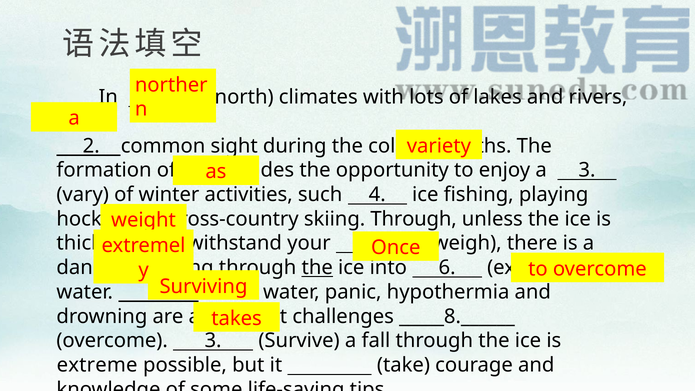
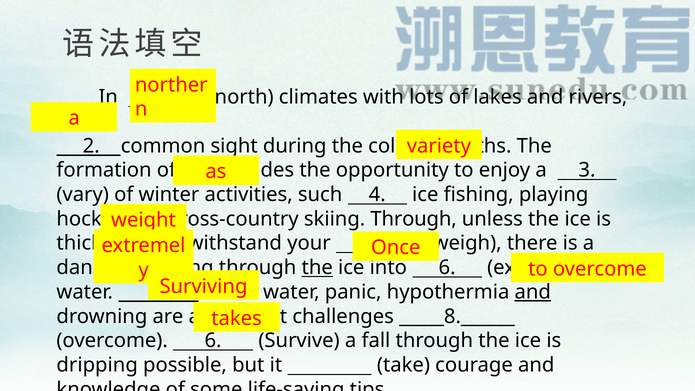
and underline: none -> present (533, 292)
overcome 3: 3 -> 6 (213, 341)
extreme: extreme -> dripping (97, 365)
